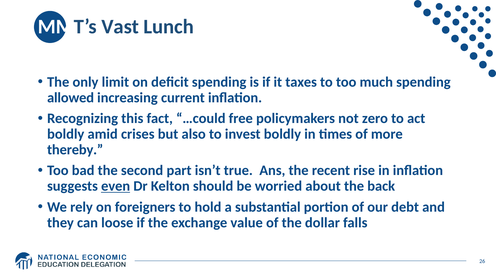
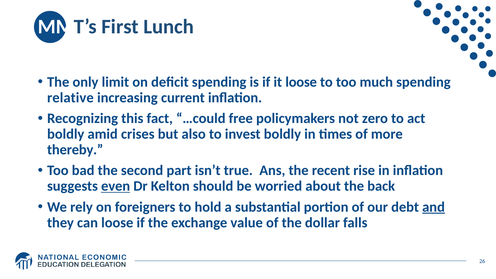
Vast: Vast -> First (120, 27)
it taxes: taxes -> loose (301, 82)
allowed: allowed -> relative (70, 98)
and underline: none -> present (434, 207)
